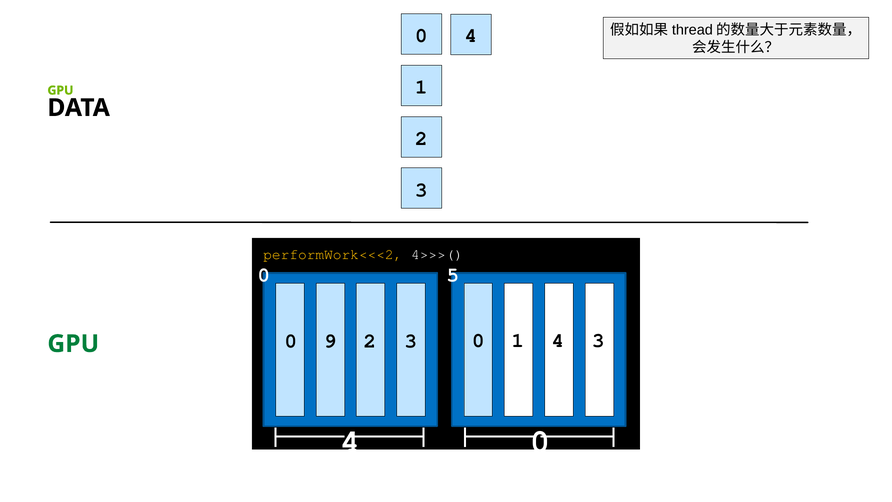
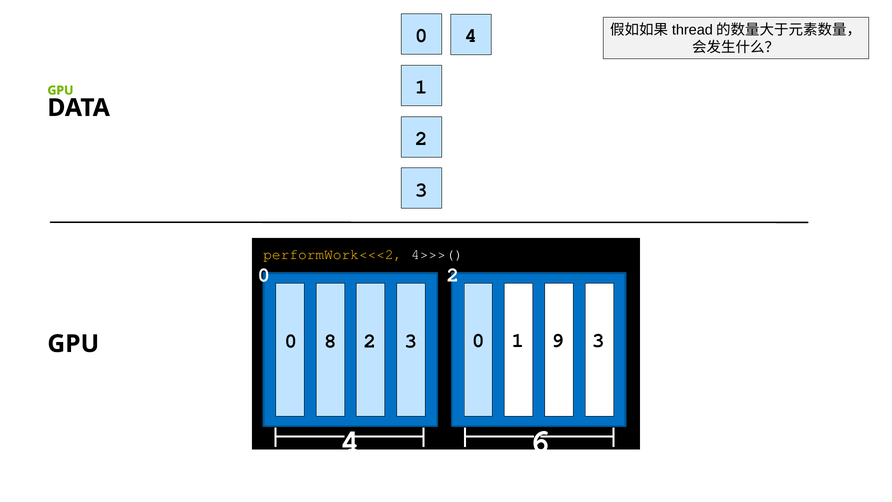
0 5: 5 -> 2 (453, 275)
9: 9 -> 8 (330, 341)
1 4: 4 -> 9 (558, 340)
GPU colour: green -> black (73, 344)
4 0: 0 -> 6 (540, 441)
